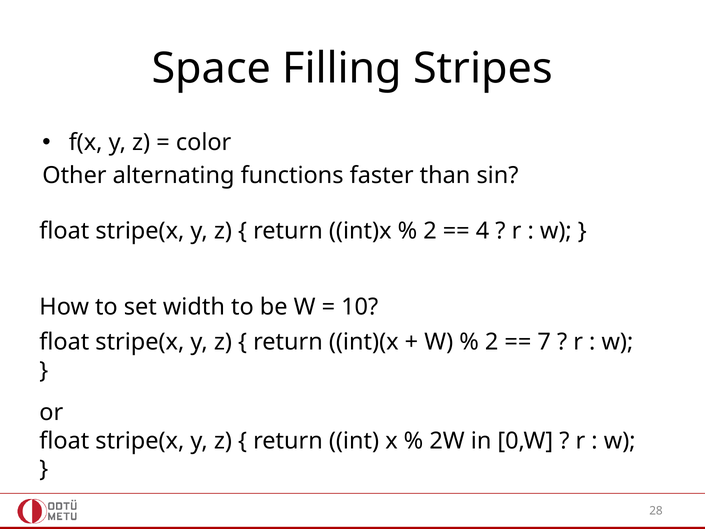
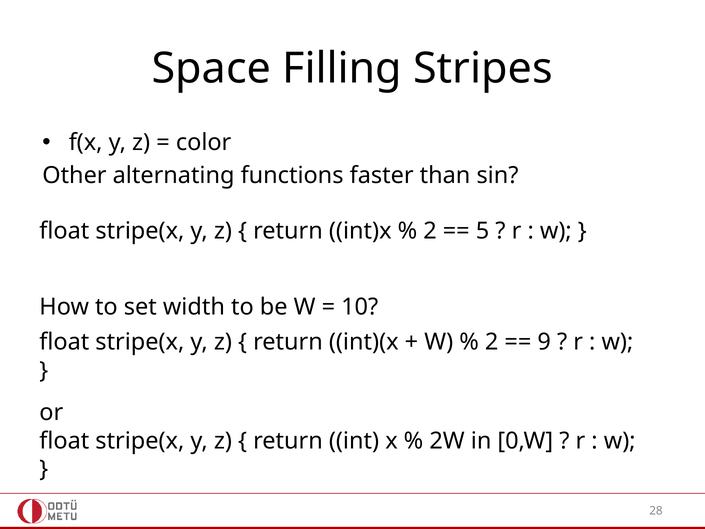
4: 4 -> 5 (483, 231)
7: 7 -> 9 (544, 342)
